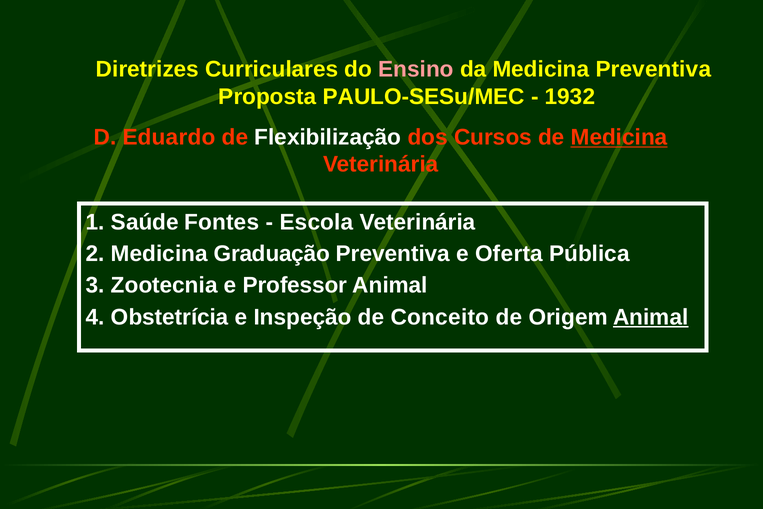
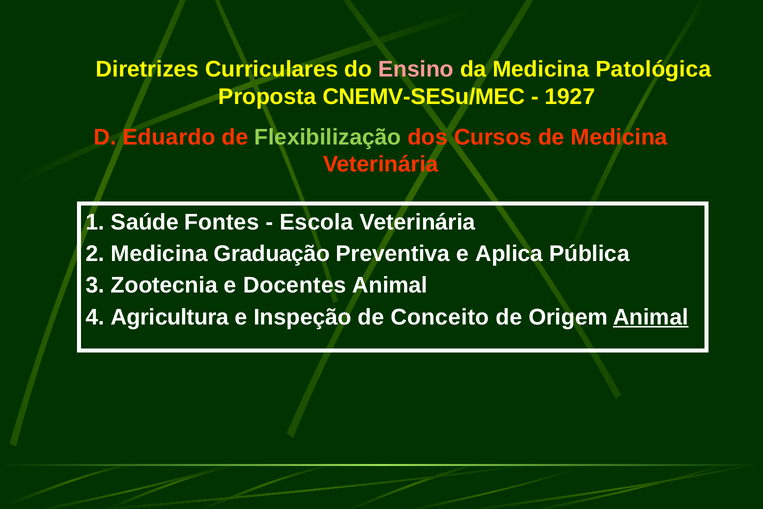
Medicina Preventiva: Preventiva -> Patológica (653, 69)
PAULO-SESu/MEC: PAULO-SESu/MEC -> CNEMV-SESu/MEC (424, 97)
1932: 1932 -> 1927 (570, 97)
Flexibilização colour: white -> light green (328, 137)
Medicina underline: present -> none (619, 137)
Oferta: Oferta -> Aplica (509, 254)
Professor: Professor -> Docentes (295, 285)
Obstetrícia: Obstetrícia -> Agricultura (170, 317)
